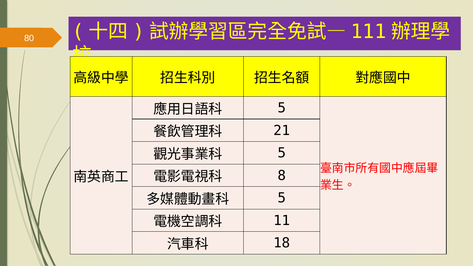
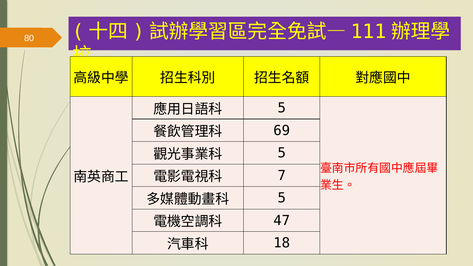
21: 21 -> 69 (282, 131)
8: 8 -> 7 (282, 176)
11: 11 -> 47 (282, 221)
